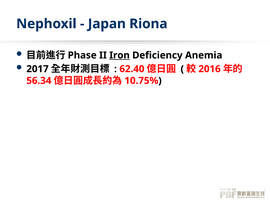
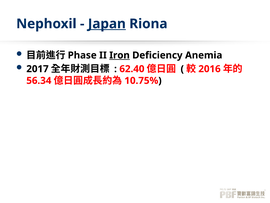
Japan underline: none -> present (107, 24)
